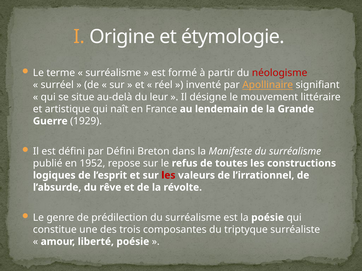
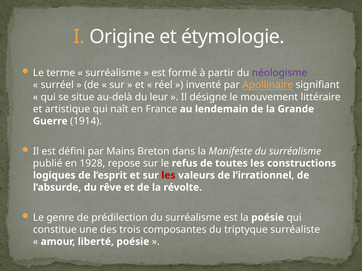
néologisme colour: red -> purple (280, 73)
1929: 1929 -> 1914 (86, 121)
par Défini: Défini -> Mains (121, 151)
1952: 1952 -> 1928 (92, 164)
